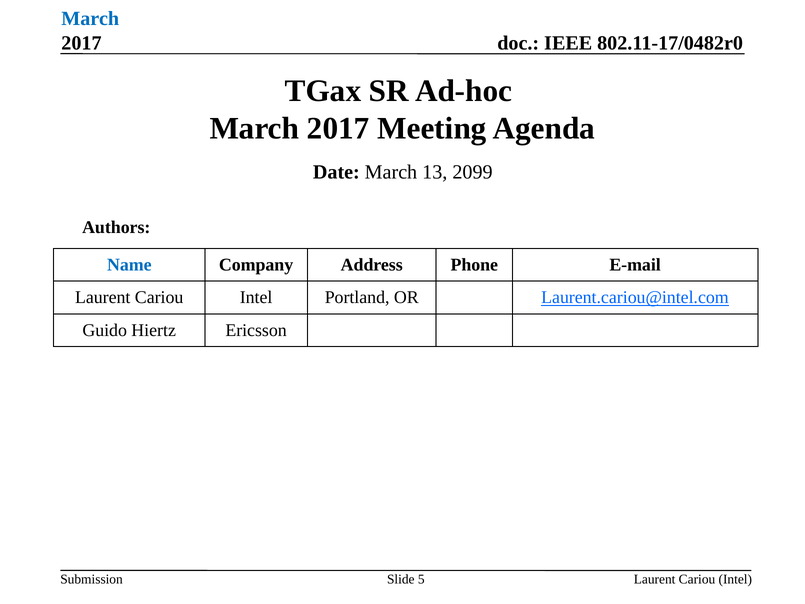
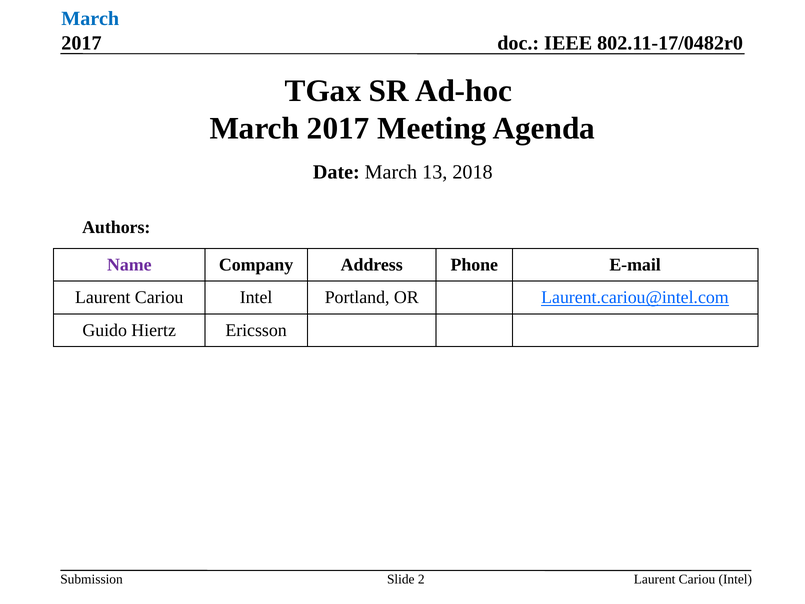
2099: 2099 -> 2018 (473, 172)
Name colour: blue -> purple (129, 265)
5: 5 -> 2 (421, 579)
